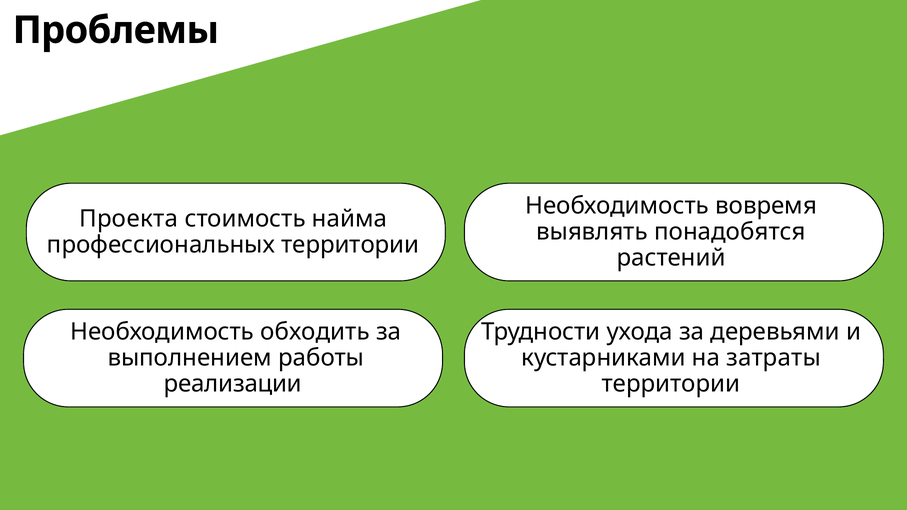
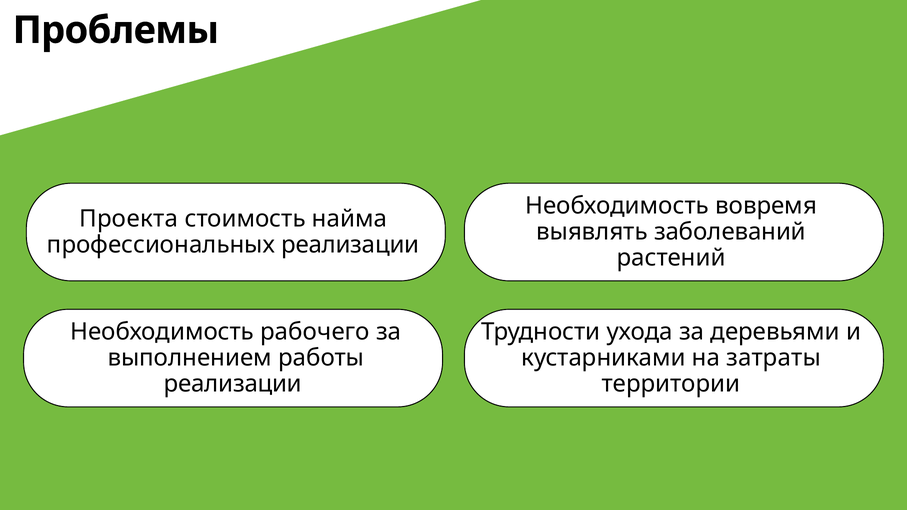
понадобятся: понадобятся -> заболеваний (730, 232)
профессиональных территории: территории -> реализации (350, 245)
обходить: обходить -> рабочего (315, 332)
